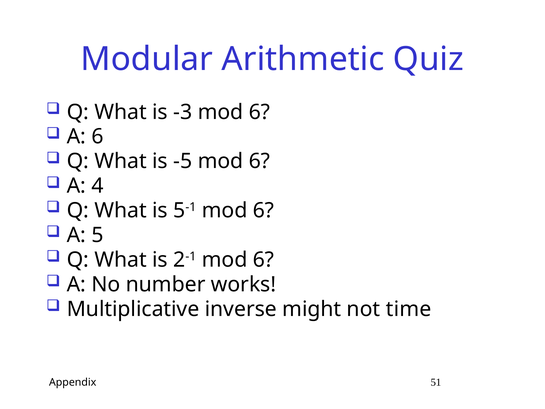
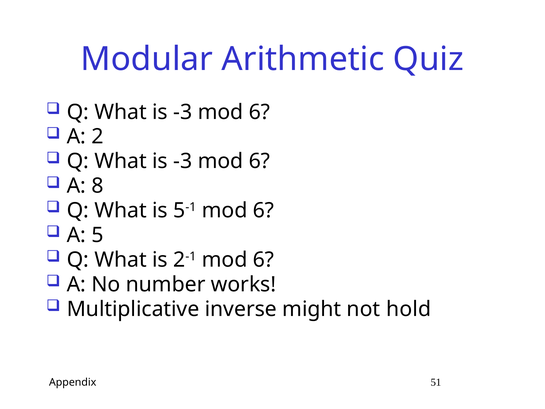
A 6: 6 -> 2 (97, 137)
-5: -5 -> -3 (183, 161)
4: 4 -> 8 (97, 186)
time: time -> hold (409, 309)
